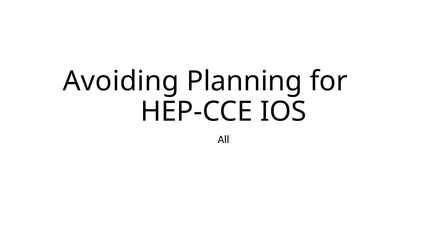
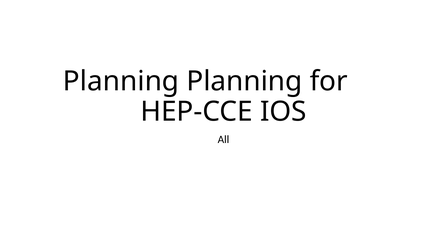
Avoiding: Avoiding -> Planning (121, 82)
